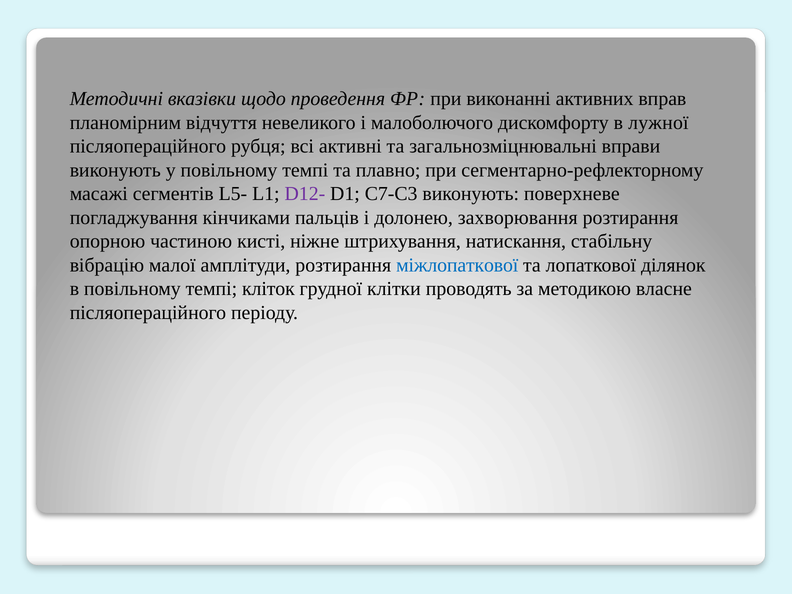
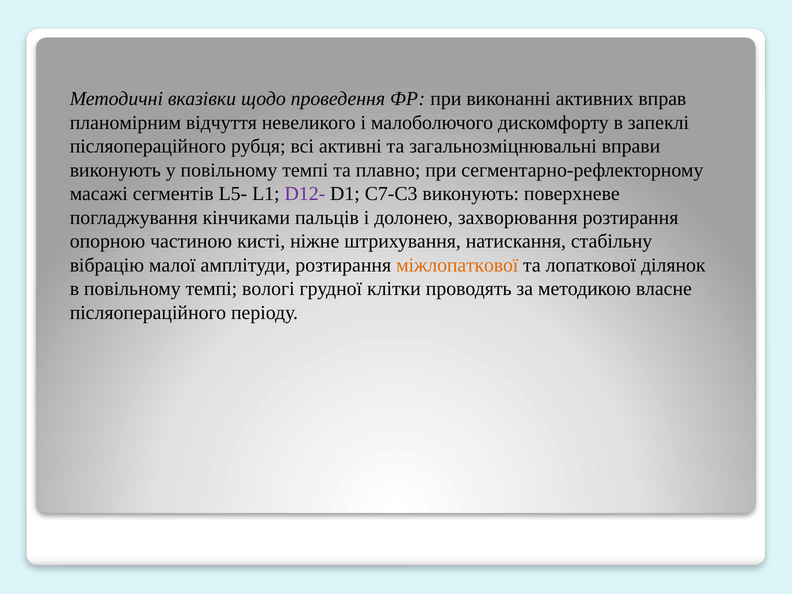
лужної: лужної -> запеклі (658, 123)
міжлопаткової colour: blue -> orange (457, 265)
кліток: кліток -> вологі (268, 289)
